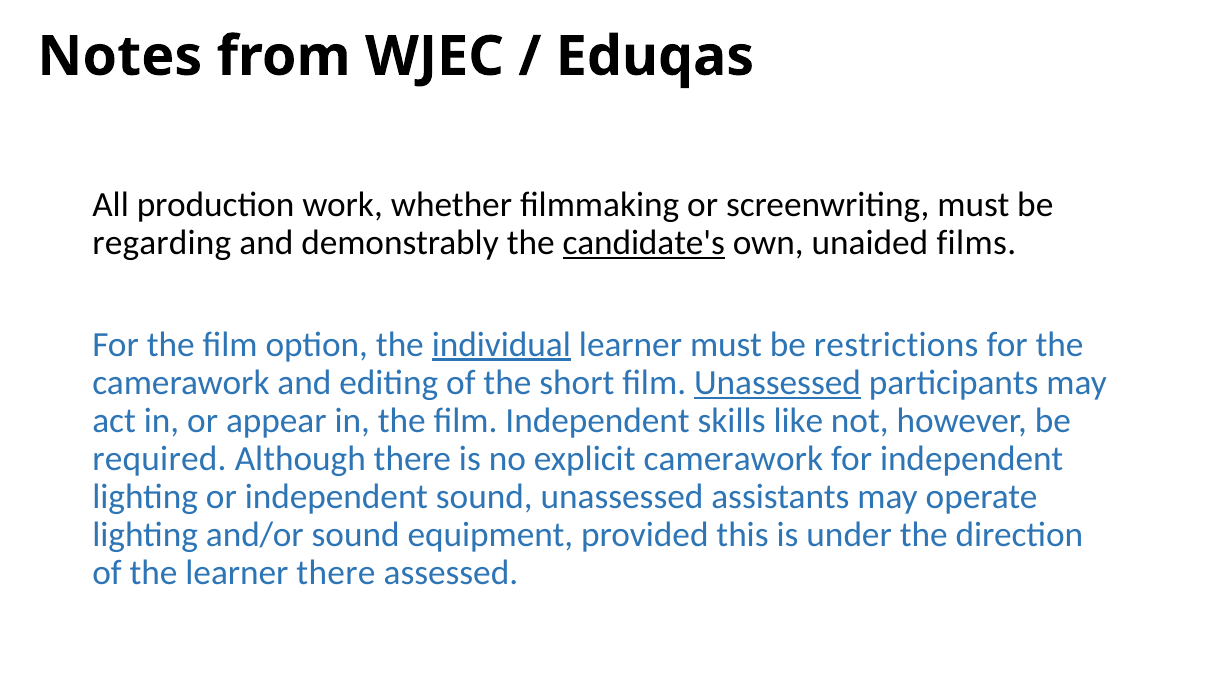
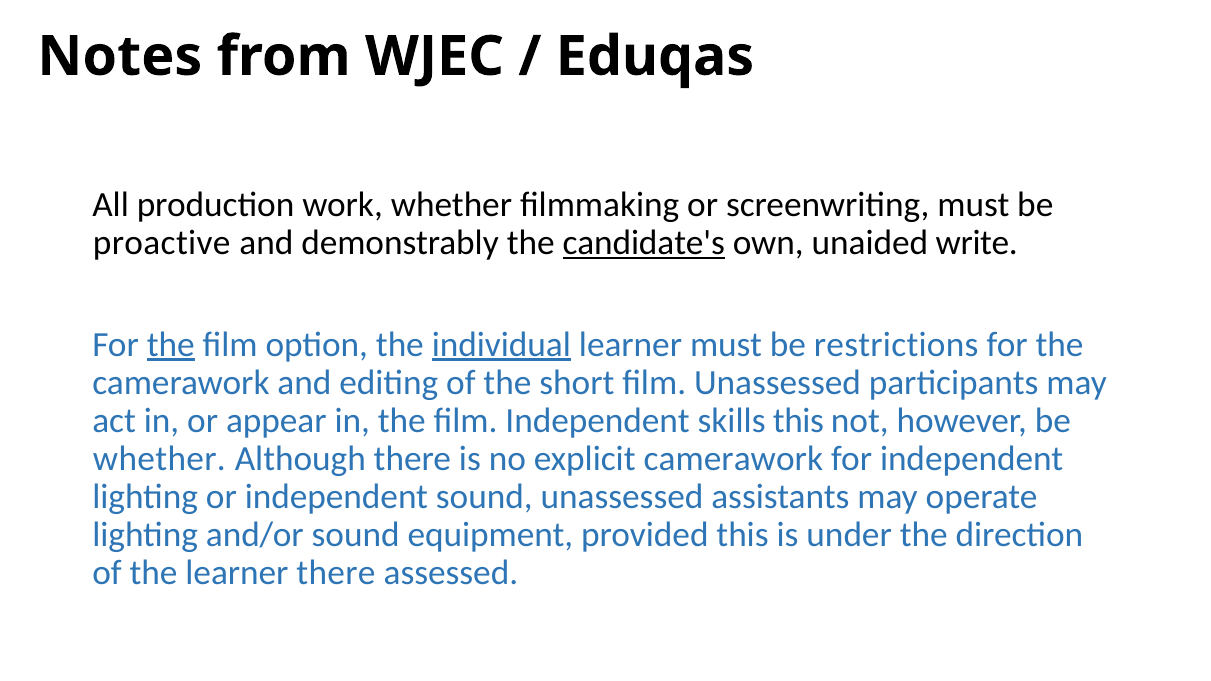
regarding: regarding -> proactive (162, 243)
films: films -> write (977, 243)
the underline: none -> present (171, 344)
Unassessed underline: present -> none (777, 383)
skills like: like -> this (798, 421)
required: required -> whether (159, 459)
